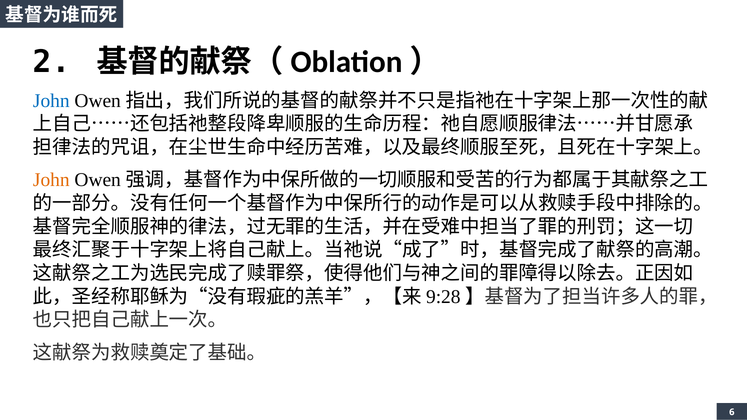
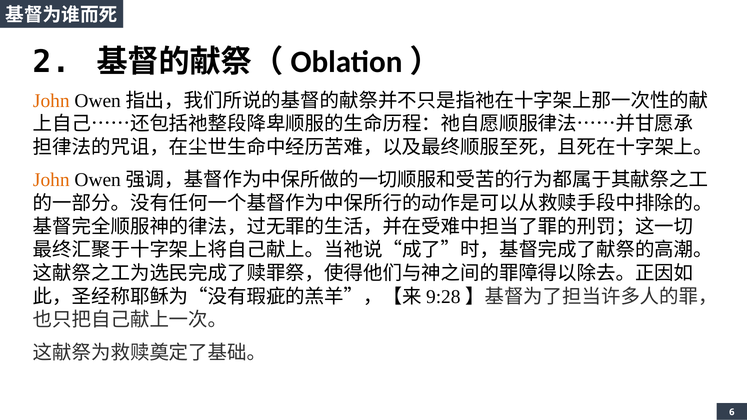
John colour: blue -> orange (51, 101)
